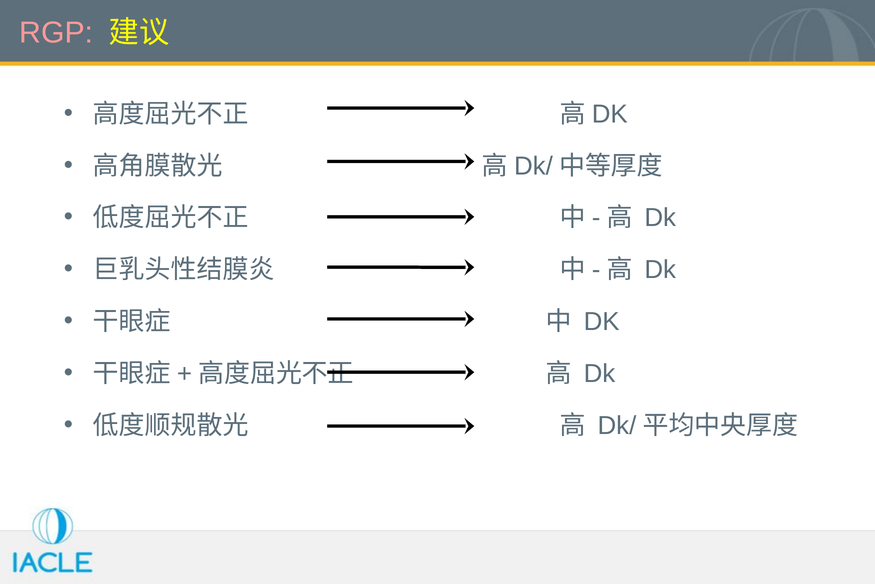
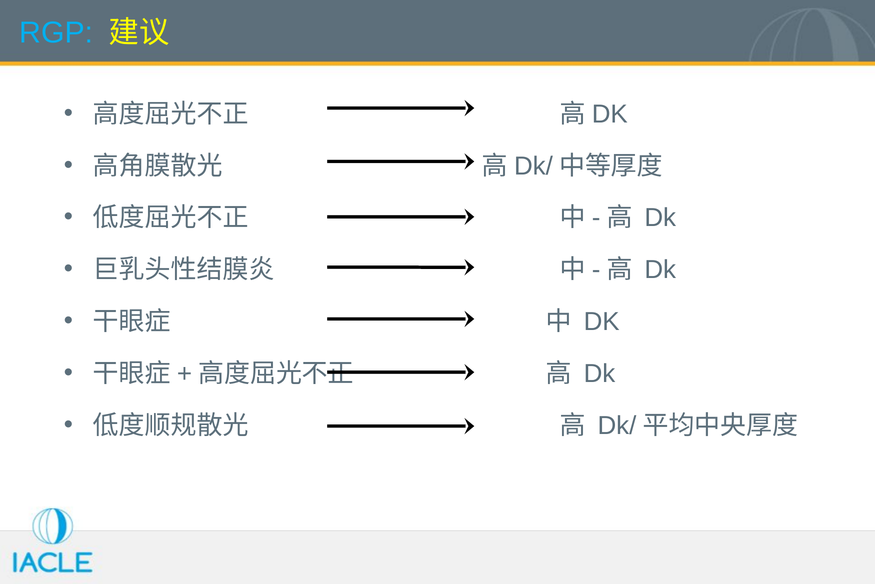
RGP colour: pink -> light blue (56, 33)
